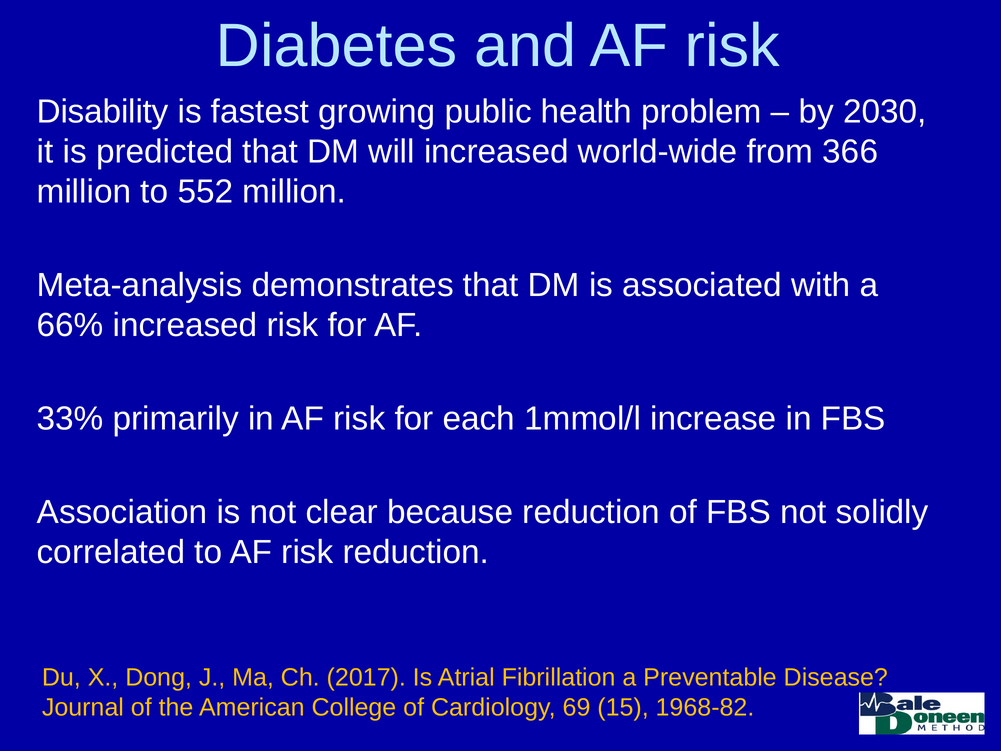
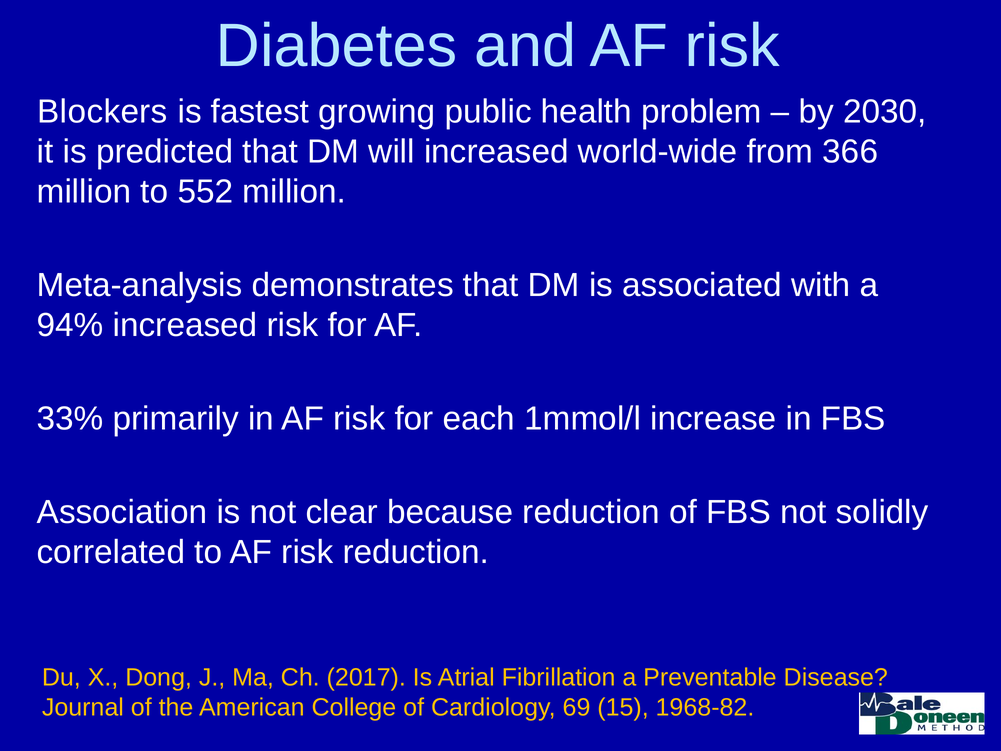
Disability: Disability -> Blockers (102, 112)
66%: 66% -> 94% (70, 325)
